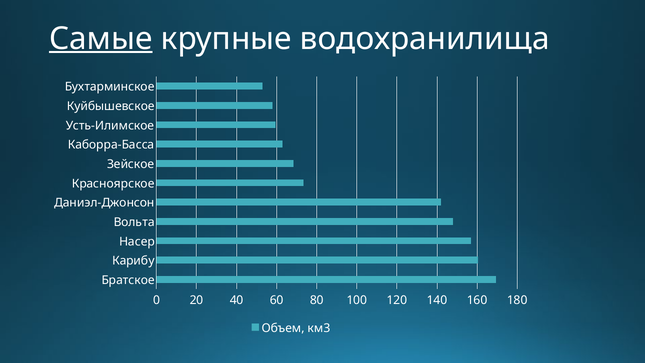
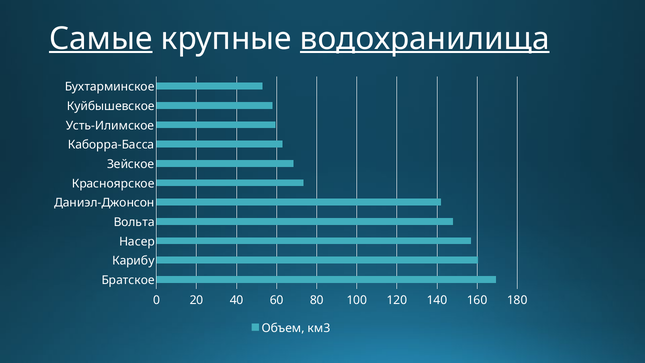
водохранилища underline: none -> present (425, 39)
